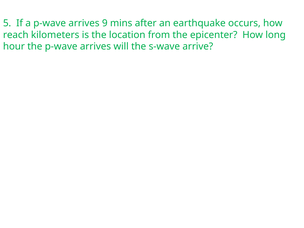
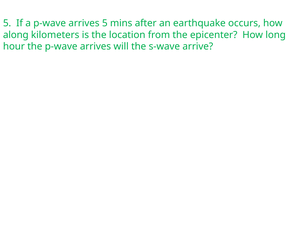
arrives 9: 9 -> 5 (105, 23)
reach: reach -> along (16, 35)
